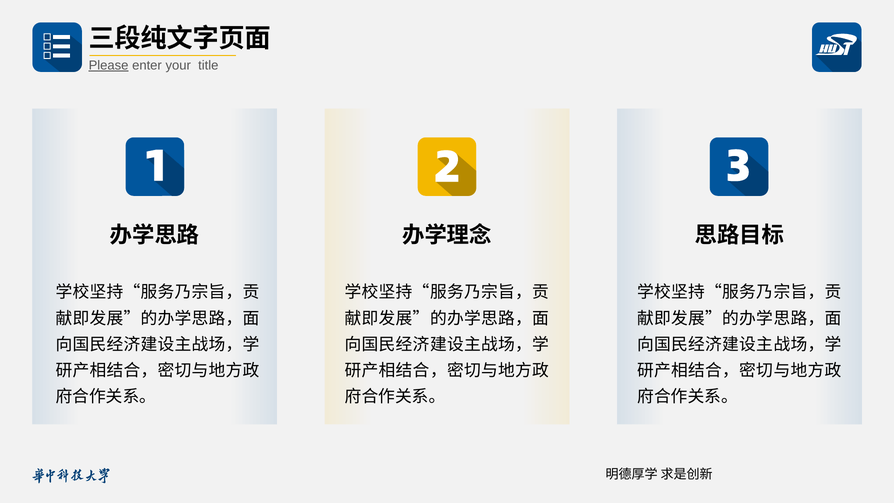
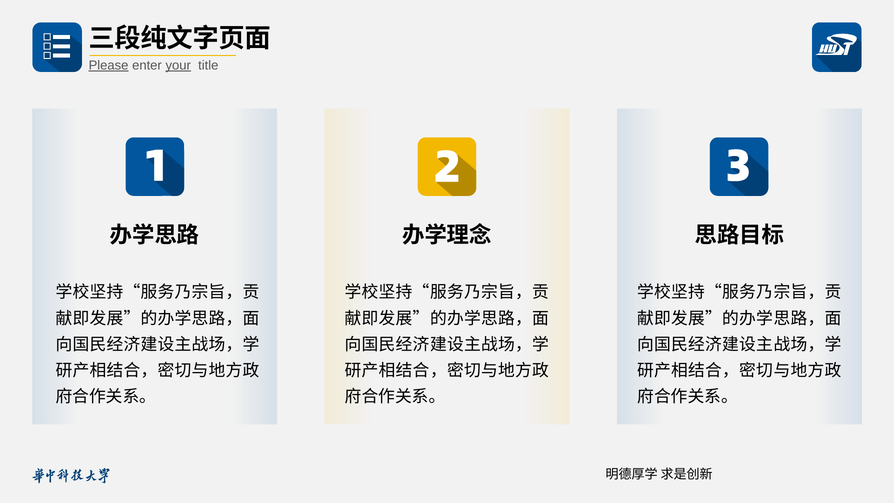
your underline: none -> present (178, 65)
